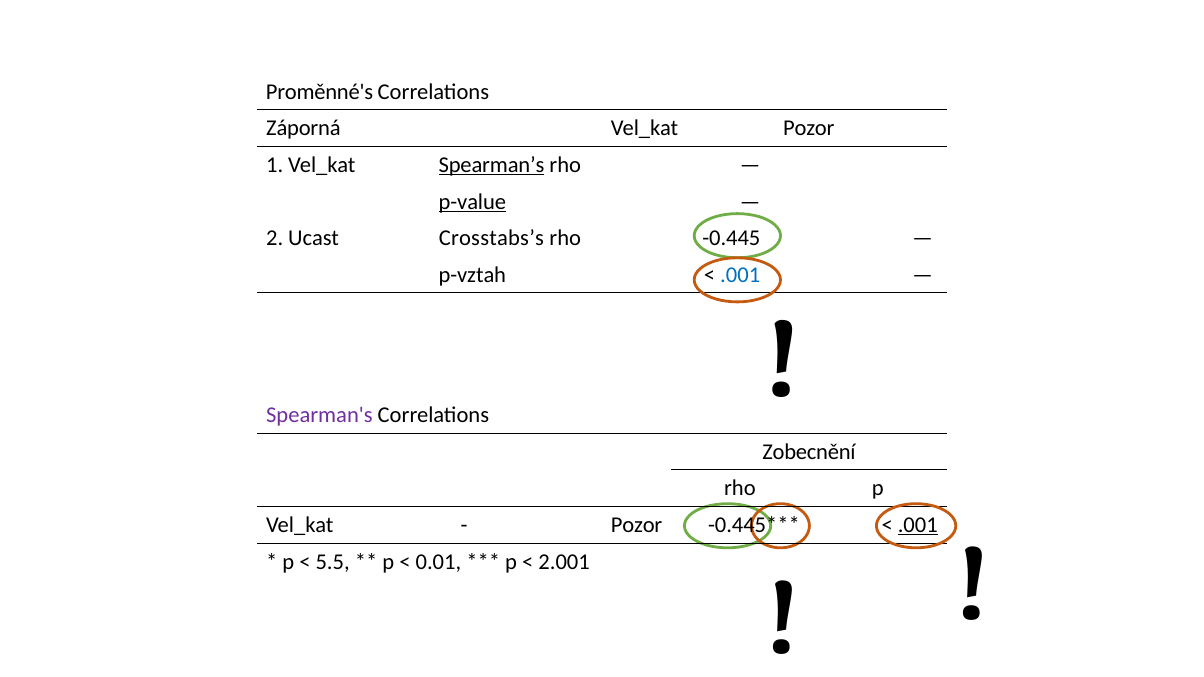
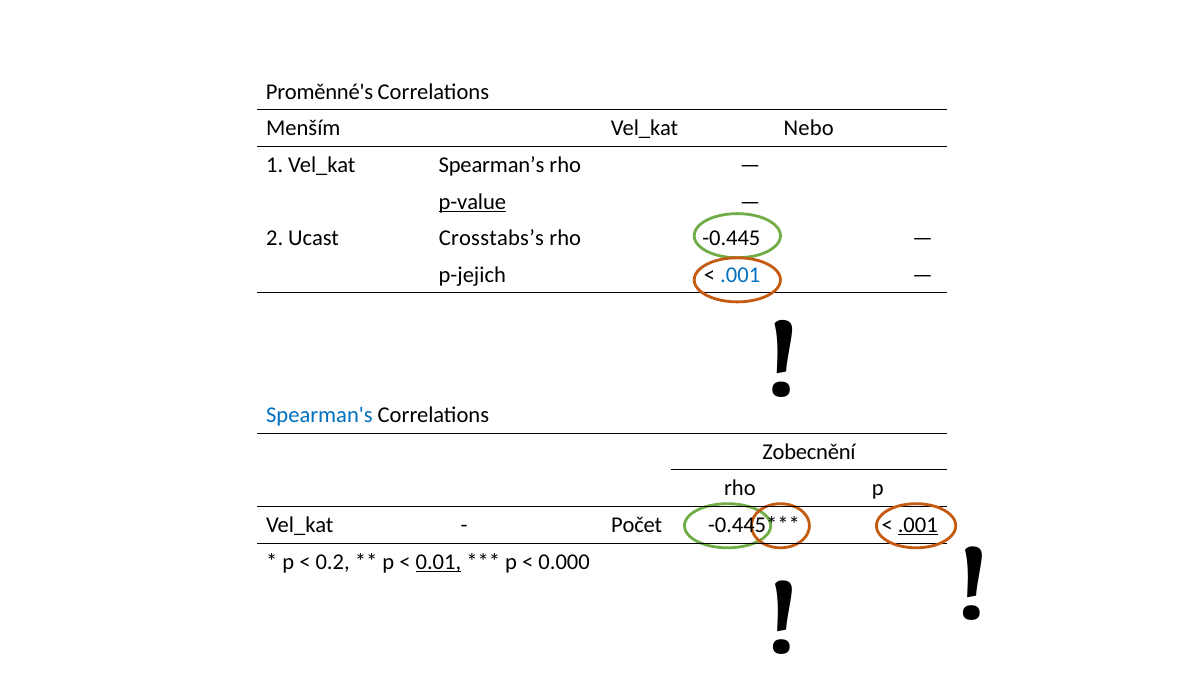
Záporná: Záporná -> Menším (303, 128)
Pozor: Pozor -> Nebo (809, 128)
Spearman’s underline: present -> none (492, 165)
p-vztah: p-vztah -> p-jejich (472, 275)
Spearman's colour: purple -> blue (319, 415)
Pozor: Pozor -> Počet (637, 525)
5.5: 5.5 -> 0.2 (333, 562)
0.01 underline: none -> present (438, 562)
2.001: 2.001 -> 0.000 (564, 562)
